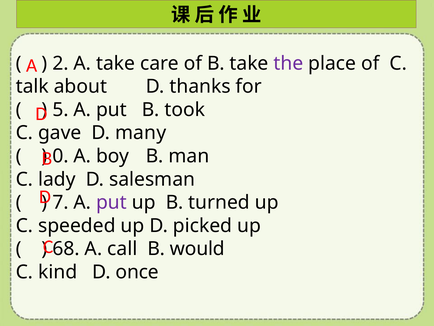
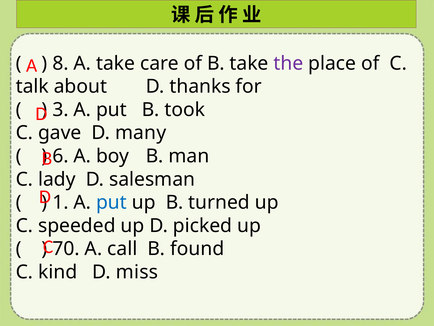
2: 2 -> 8 (61, 63)
5: 5 -> 3 (61, 110)
0: 0 -> 6 (61, 156)
7: 7 -> 1 (61, 202)
put colour: purple -> blue (112, 202)
68: 68 -> 70 (66, 248)
would: would -> found (197, 248)
once: once -> miss (137, 272)
